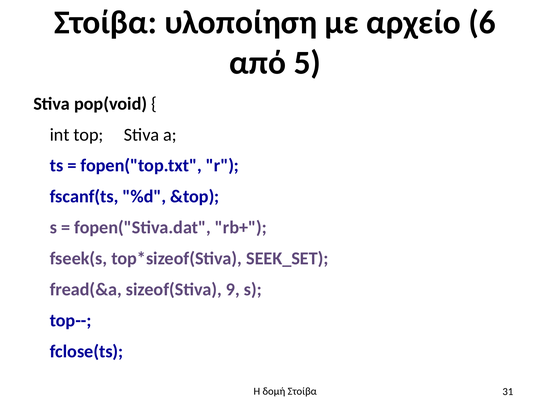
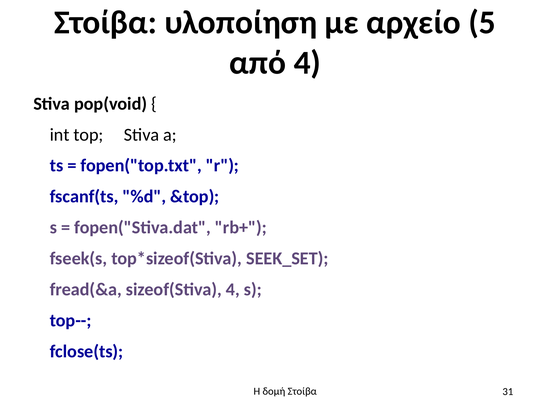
6: 6 -> 5 (482, 23)
από 5: 5 -> 4 (307, 63)
sizeof(Stiva 9: 9 -> 4 (233, 289)
